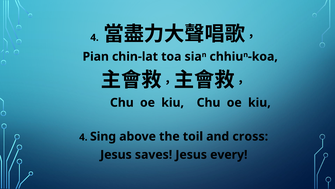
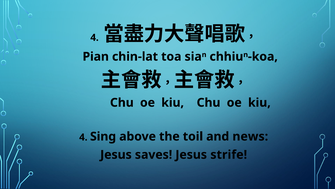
cross: cross -> news (250, 136)
every: every -> strife (229, 154)
